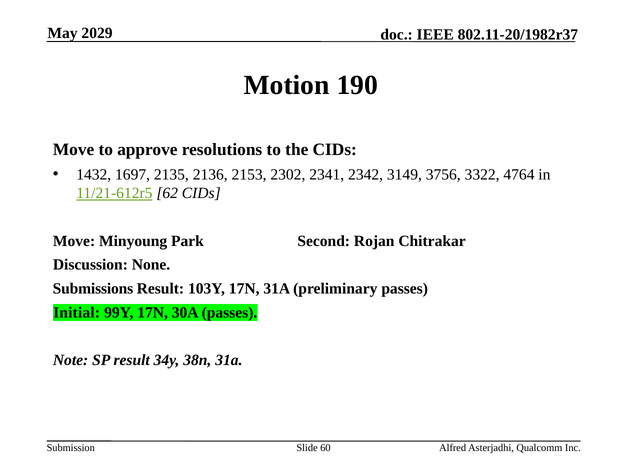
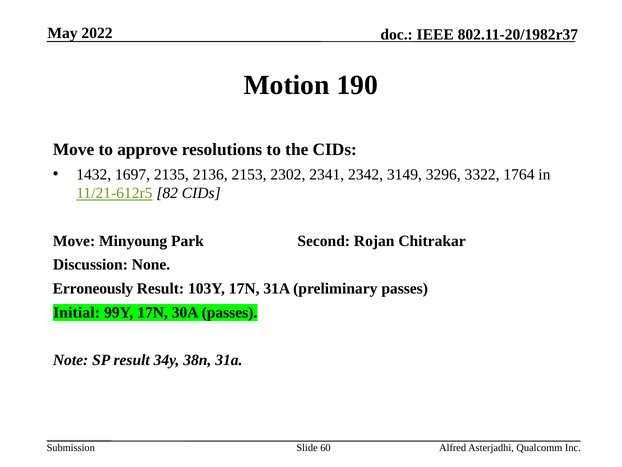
2029: 2029 -> 2022 (97, 33)
3756: 3756 -> 3296 (443, 174)
4764: 4764 -> 1764 (519, 174)
62: 62 -> 82 (167, 193)
Submissions: Submissions -> Erroneously (93, 288)
